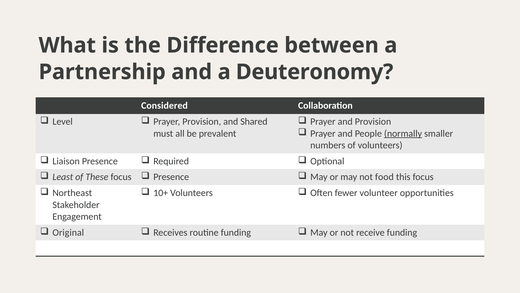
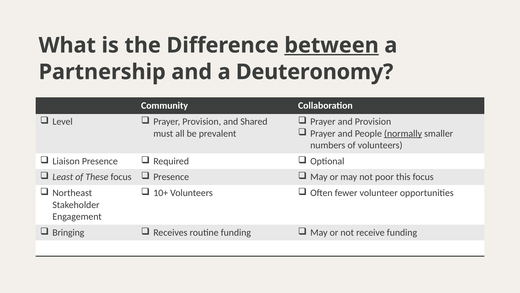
between underline: none -> present (332, 45)
Considered: Considered -> Community (165, 106)
food: food -> poor (384, 177)
Original: Original -> Bringing (68, 232)
